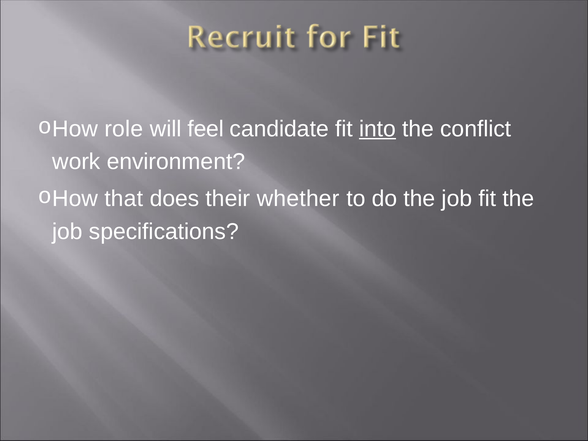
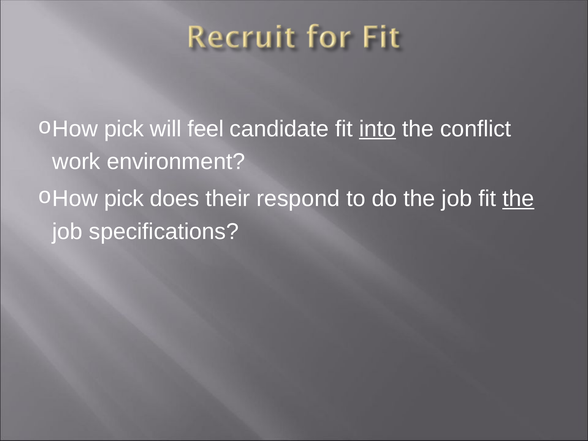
role: role -> pick (124, 129)
that: that -> pick (124, 199)
whether: whether -> respond (298, 199)
the underline: none -> present (518, 199)
